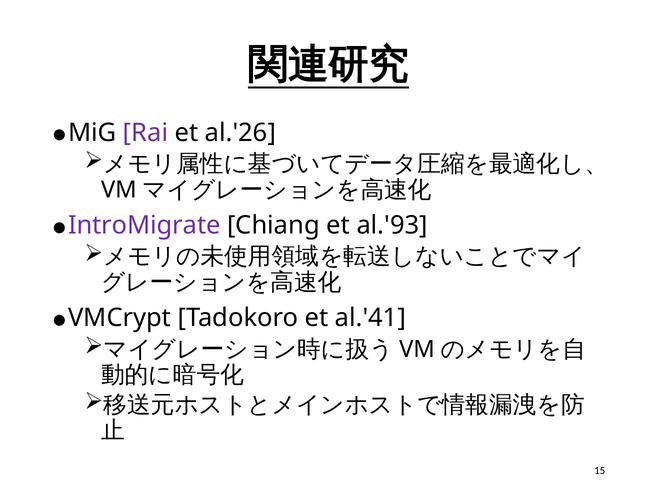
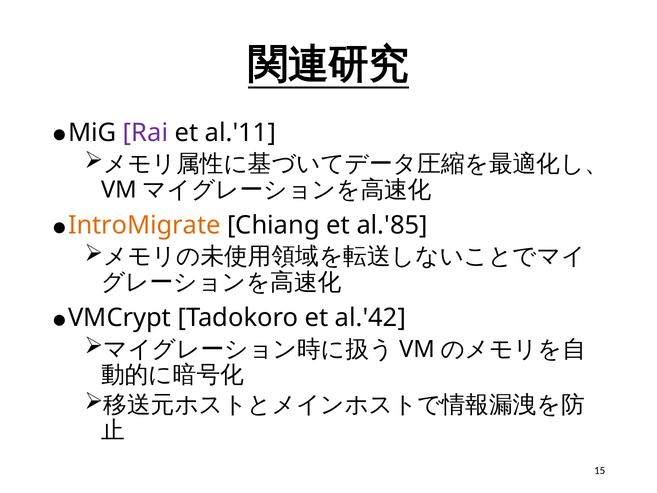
al.'26: al.'26 -> al.'11 (240, 133)
IntroMigrate colour: purple -> orange (144, 225)
al.'93: al.'93 -> al.'85 (392, 225)
al.'41: al.'41 -> al.'42 (370, 318)
